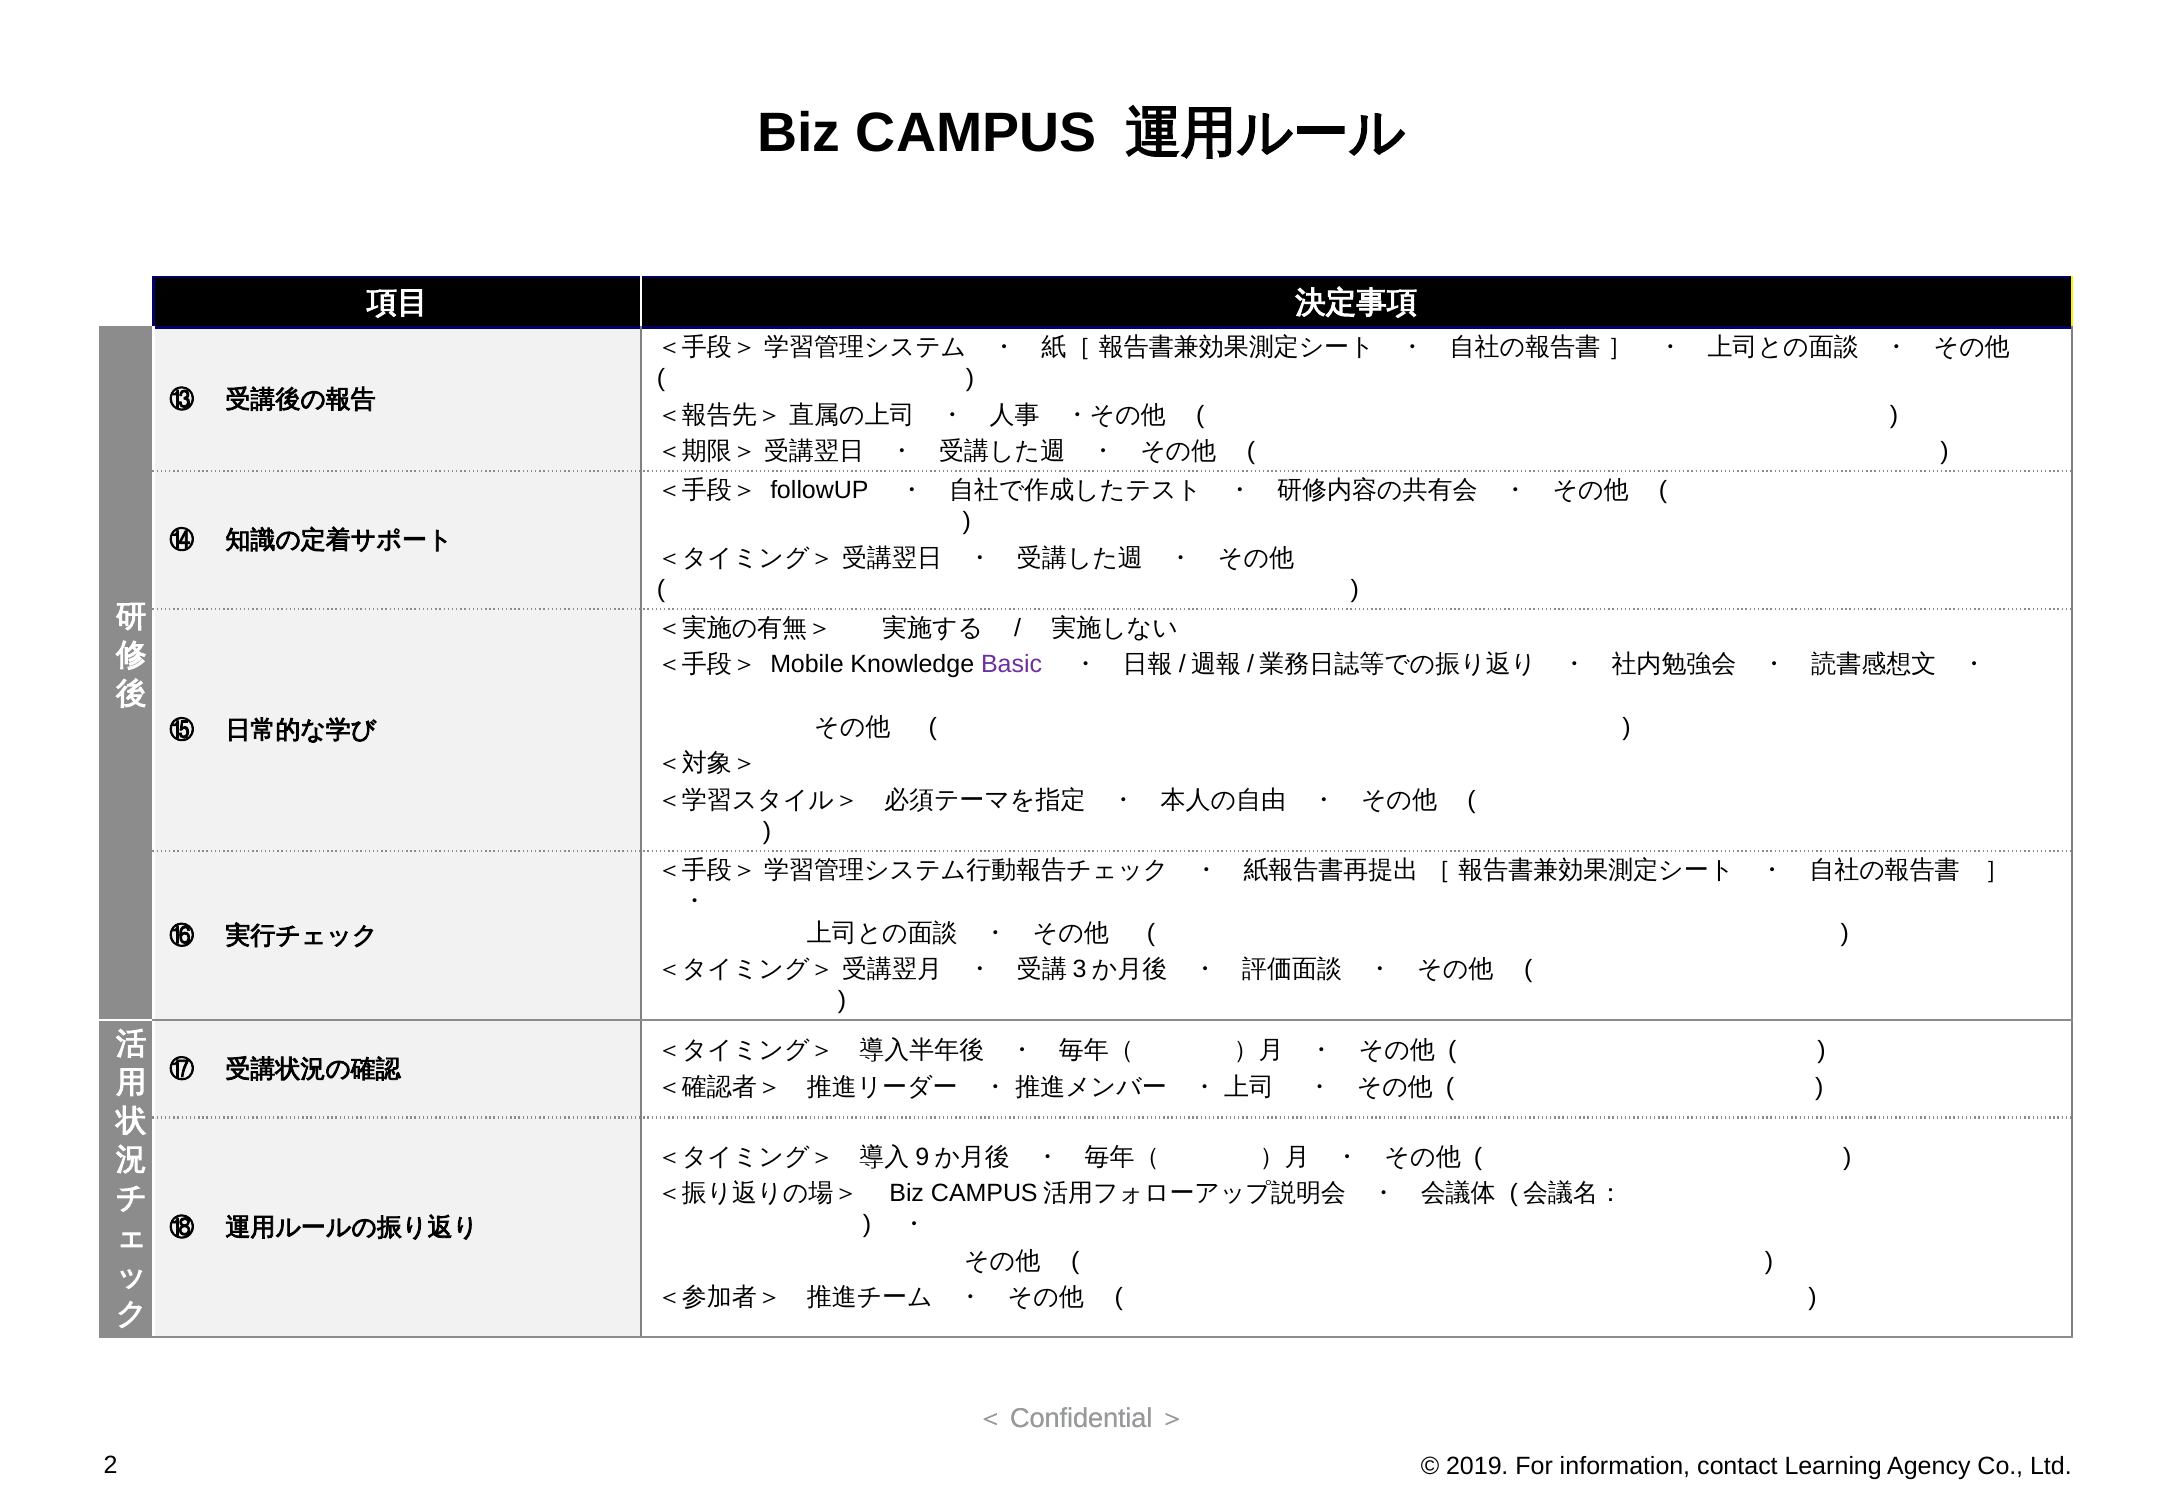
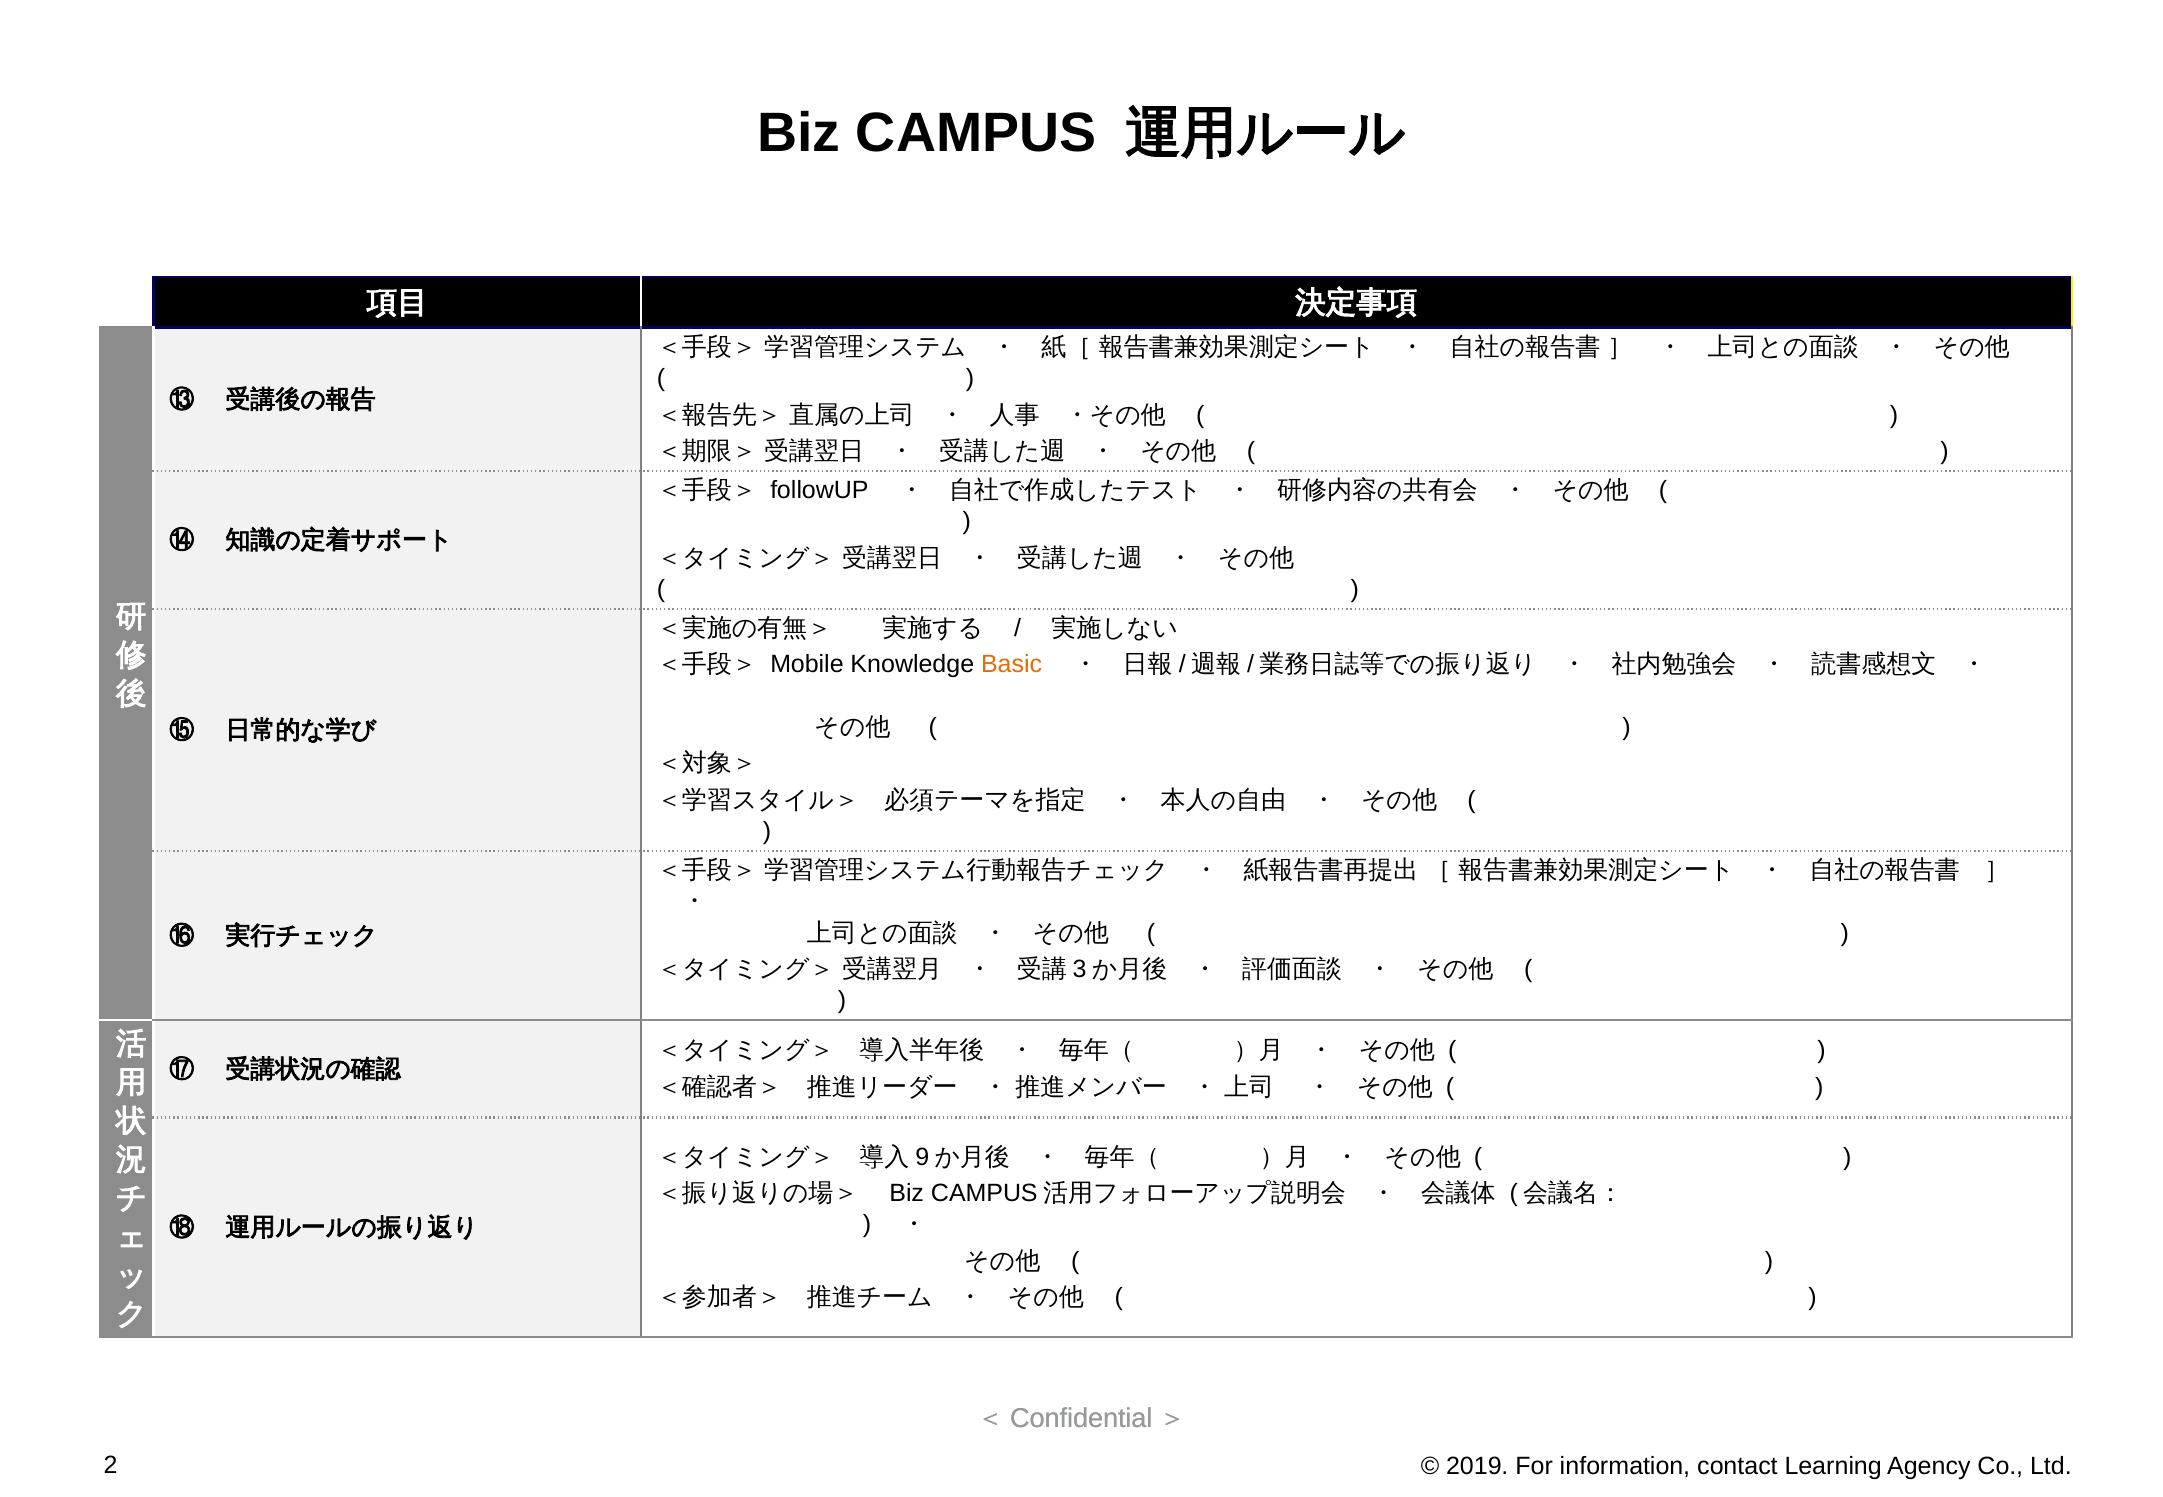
Basic colour: purple -> orange (1012, 665)
